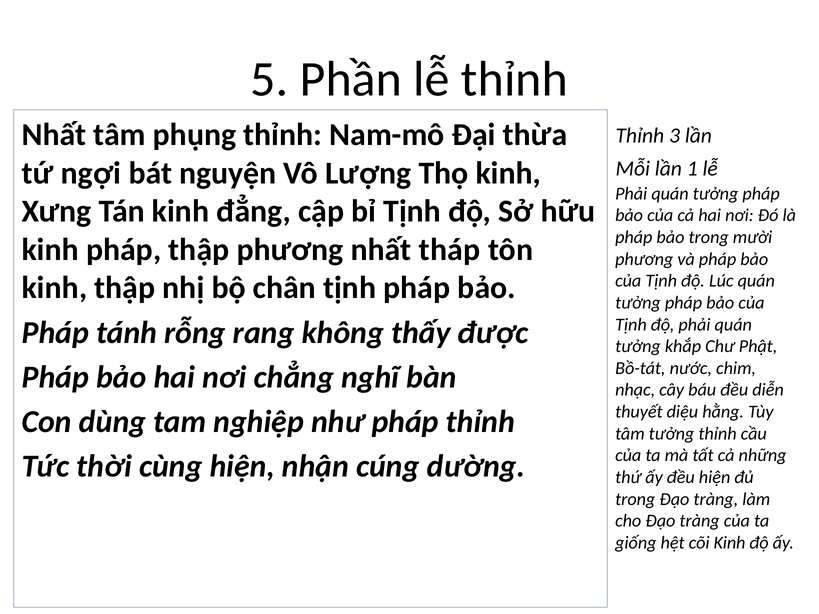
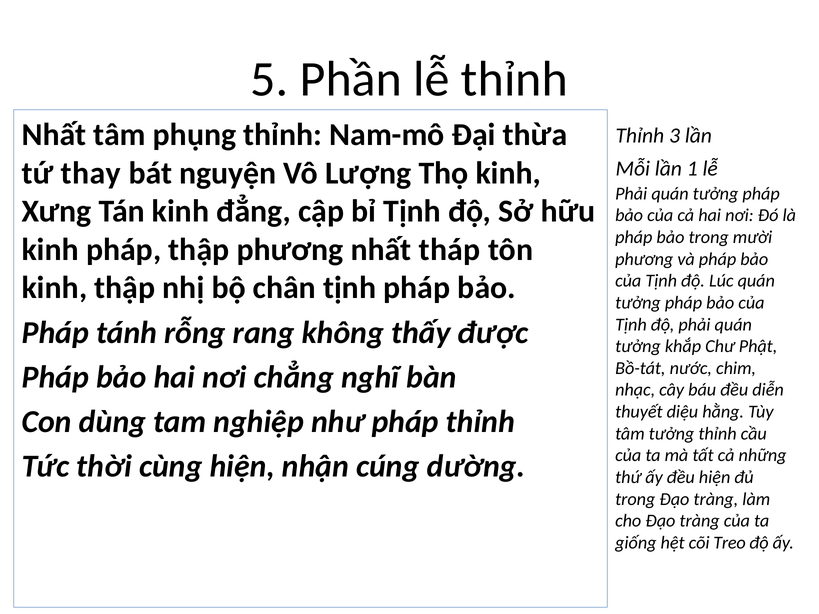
ngợi: ngợi -> thay (91, 173)
cõi Kinh: Kinh -> Treo (730, 543)
